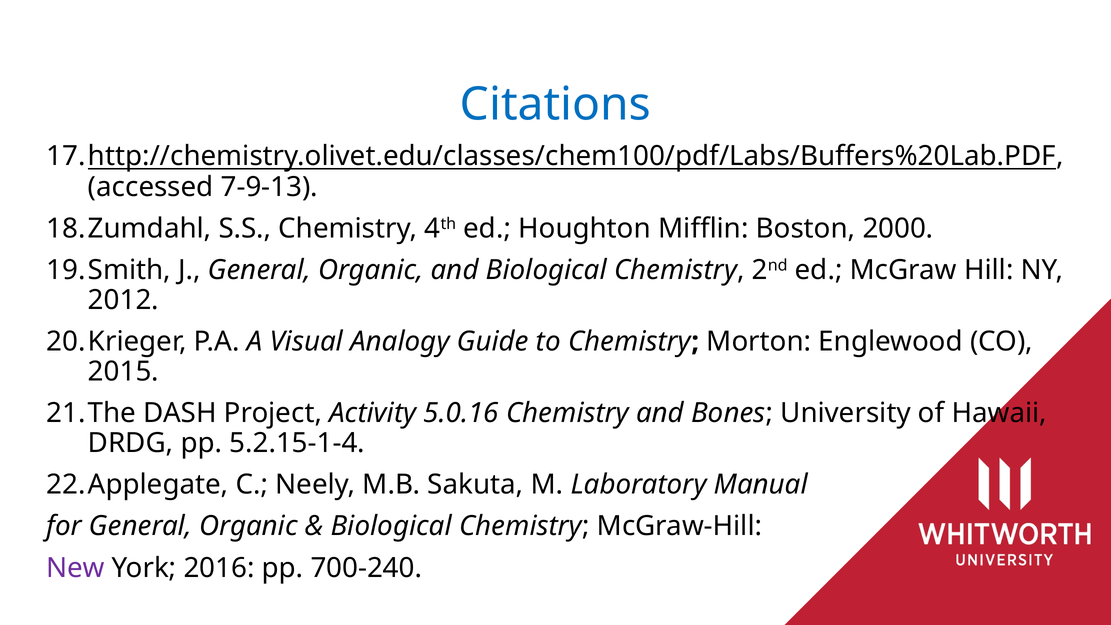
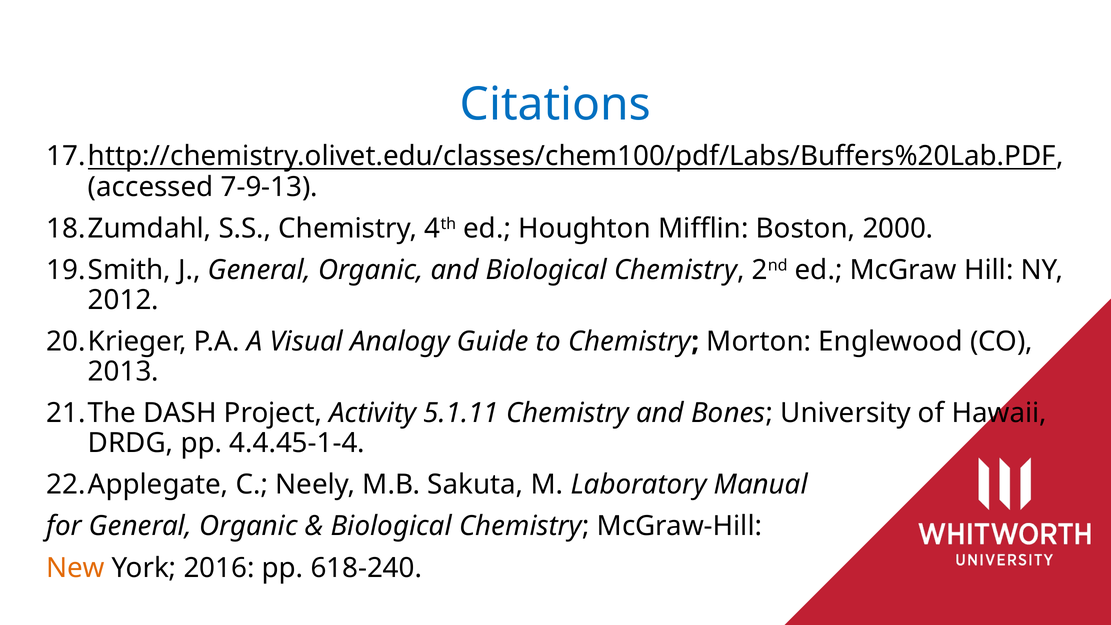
2015: 2015 -> 2013 (123, 372)
5.0.16: 5.0.16 -> 5.1.11 (461, 413)
5.2.15-1-4: 5.2.15-1-4 -> 4.4.45-1-4 (297, 443)
New colour: purple -> orange (75, 568)
700-240: 700-240 -> 618-240 (366, 568)
